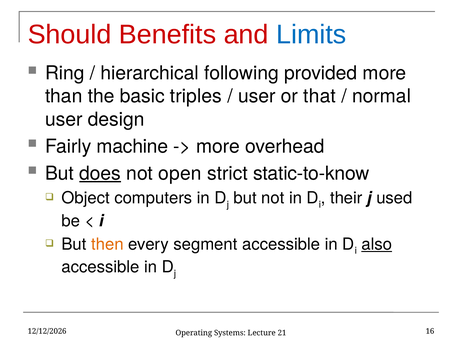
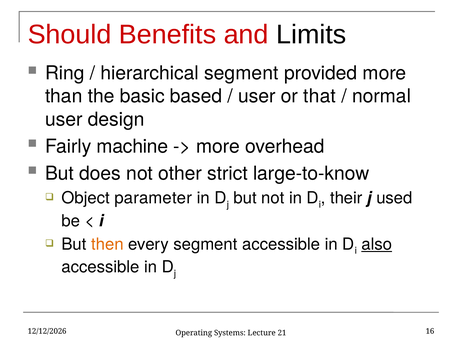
Limits colour: blue -> black (311, 34)
hierarchical following: following -> segment (241, 73)
triples: triples -> based (196, 96)
does underline: present -> none (100, 173)
open: open -> other (180, 173)
static-to-know: static-to-know -> large-to-know (311, 173)
computers: computers -> parameter (153, 198)
